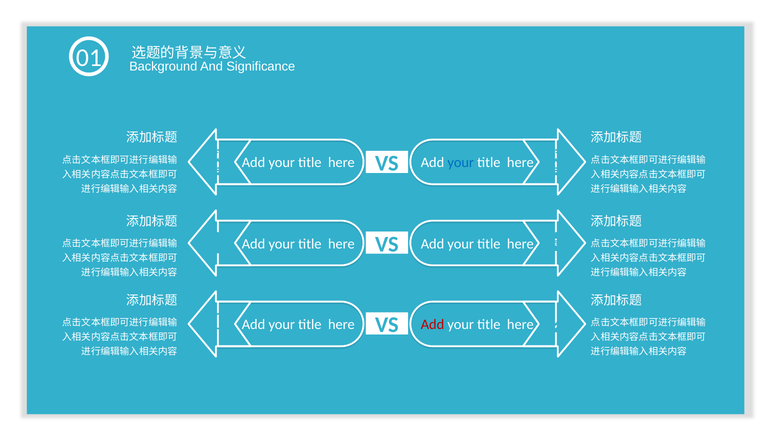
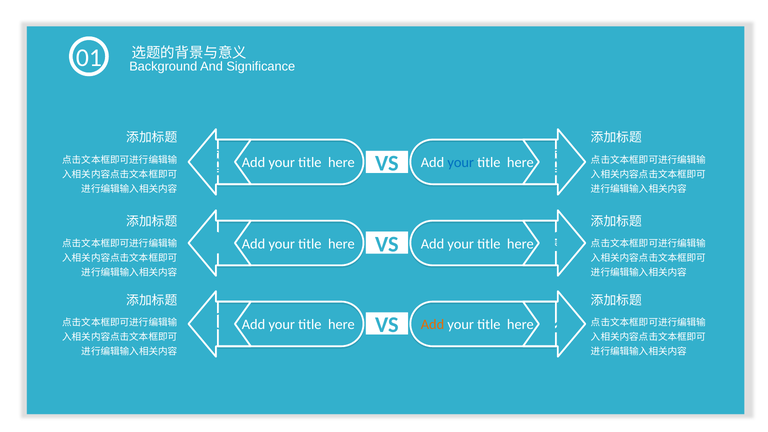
Add colour: red -> orange (433, 324)
